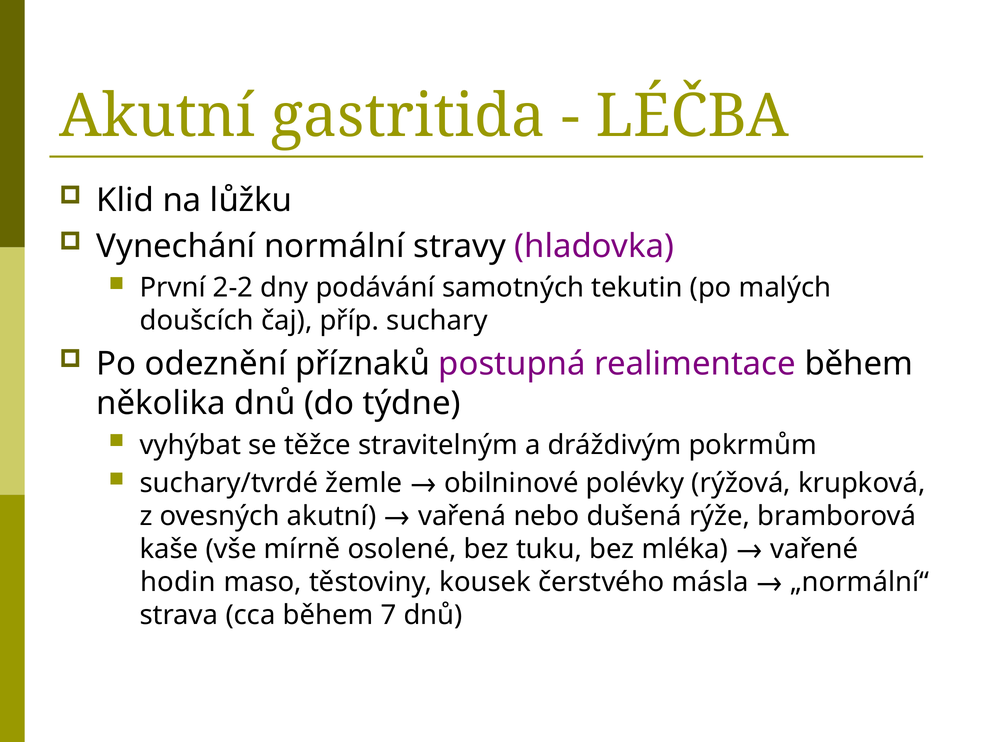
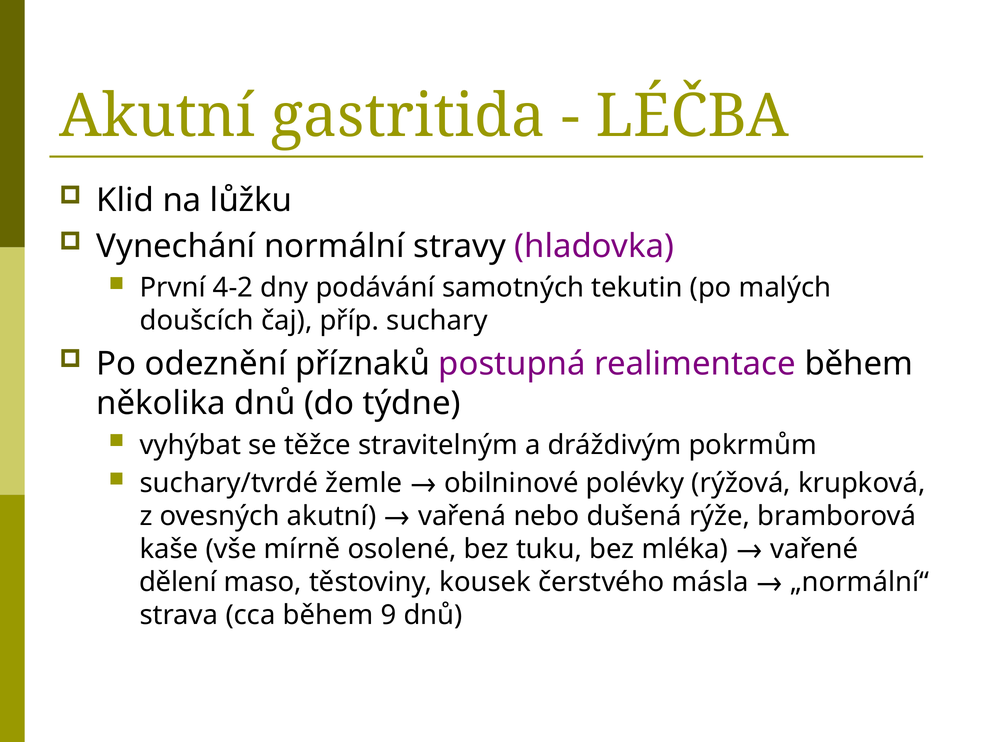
2-2: 2-2 -> 4-2 (233, 288)
hodin: hodin -> dělení (178, 582)
7: 7 -> 9 (388, 615)
